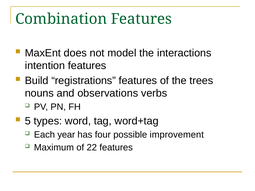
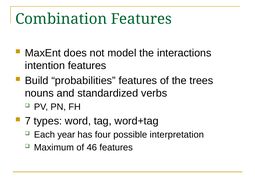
registrations: registrations -> probabilities (84, 81)
observations: observations -> standardized (108, 93)
5: 5 -> 7 (28, 121)
improvement: improvement -> interpretation (177, 135)
22: 22 -> 46 (92, 148)
